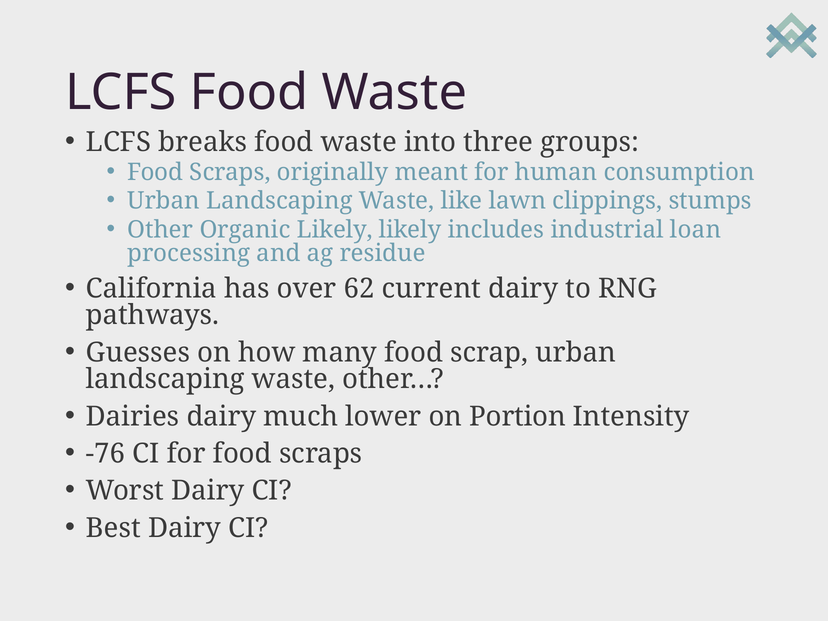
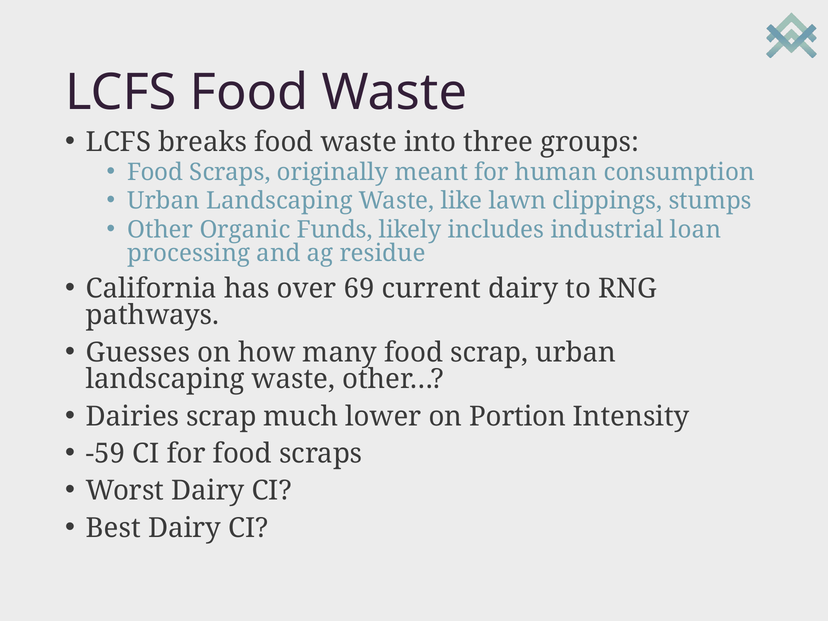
Organic Likely: Likely -> Funds (335, 230)
62: 62 -> 69 (359, 288)
Dairies dairy: dairy -> scrap (221, 416)
-76: -76 -> -59 (106, 454)
